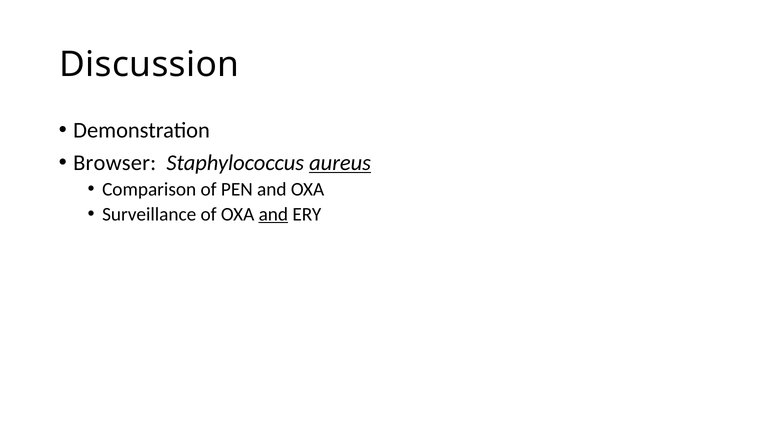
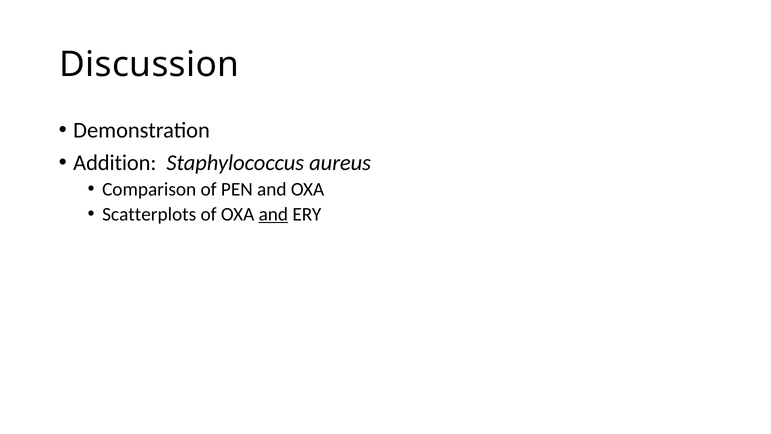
Browser: Browser -> Addition (115, 163)
aureus underline: present -> none (340, 163)
Surveillance: Surveillance -> Scatterplots (149, 214)
